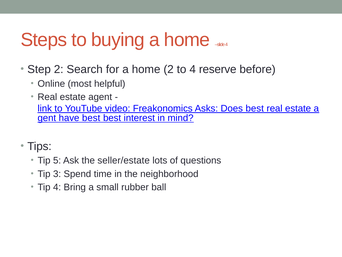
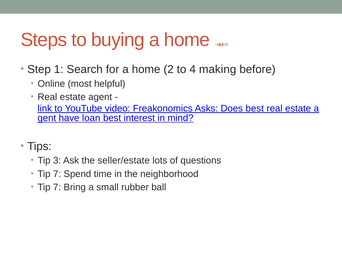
Step 2: 2 -> 1 (59, 69)
reserve: reserve -> making (218, 69)
have best: best -> loan (91, 118)
5: 5 -> 3 (57, 160)
3: 3 -> 7 (57, 174)
4: 4 -> 7 (57, 187)
